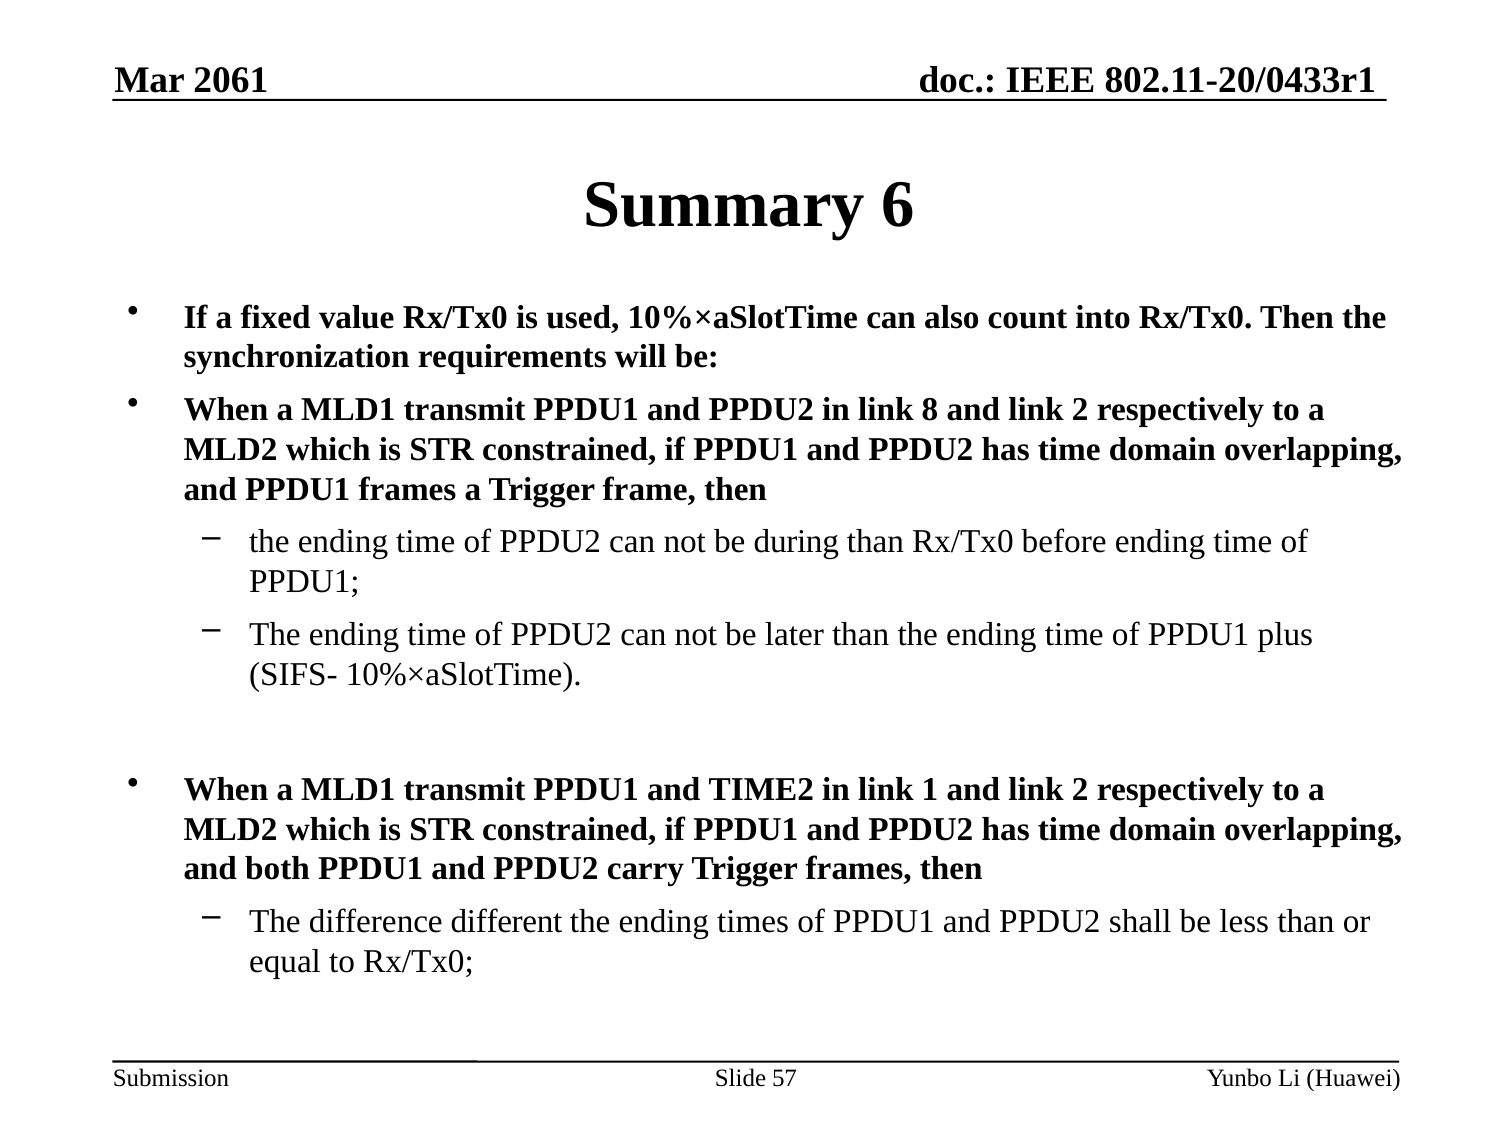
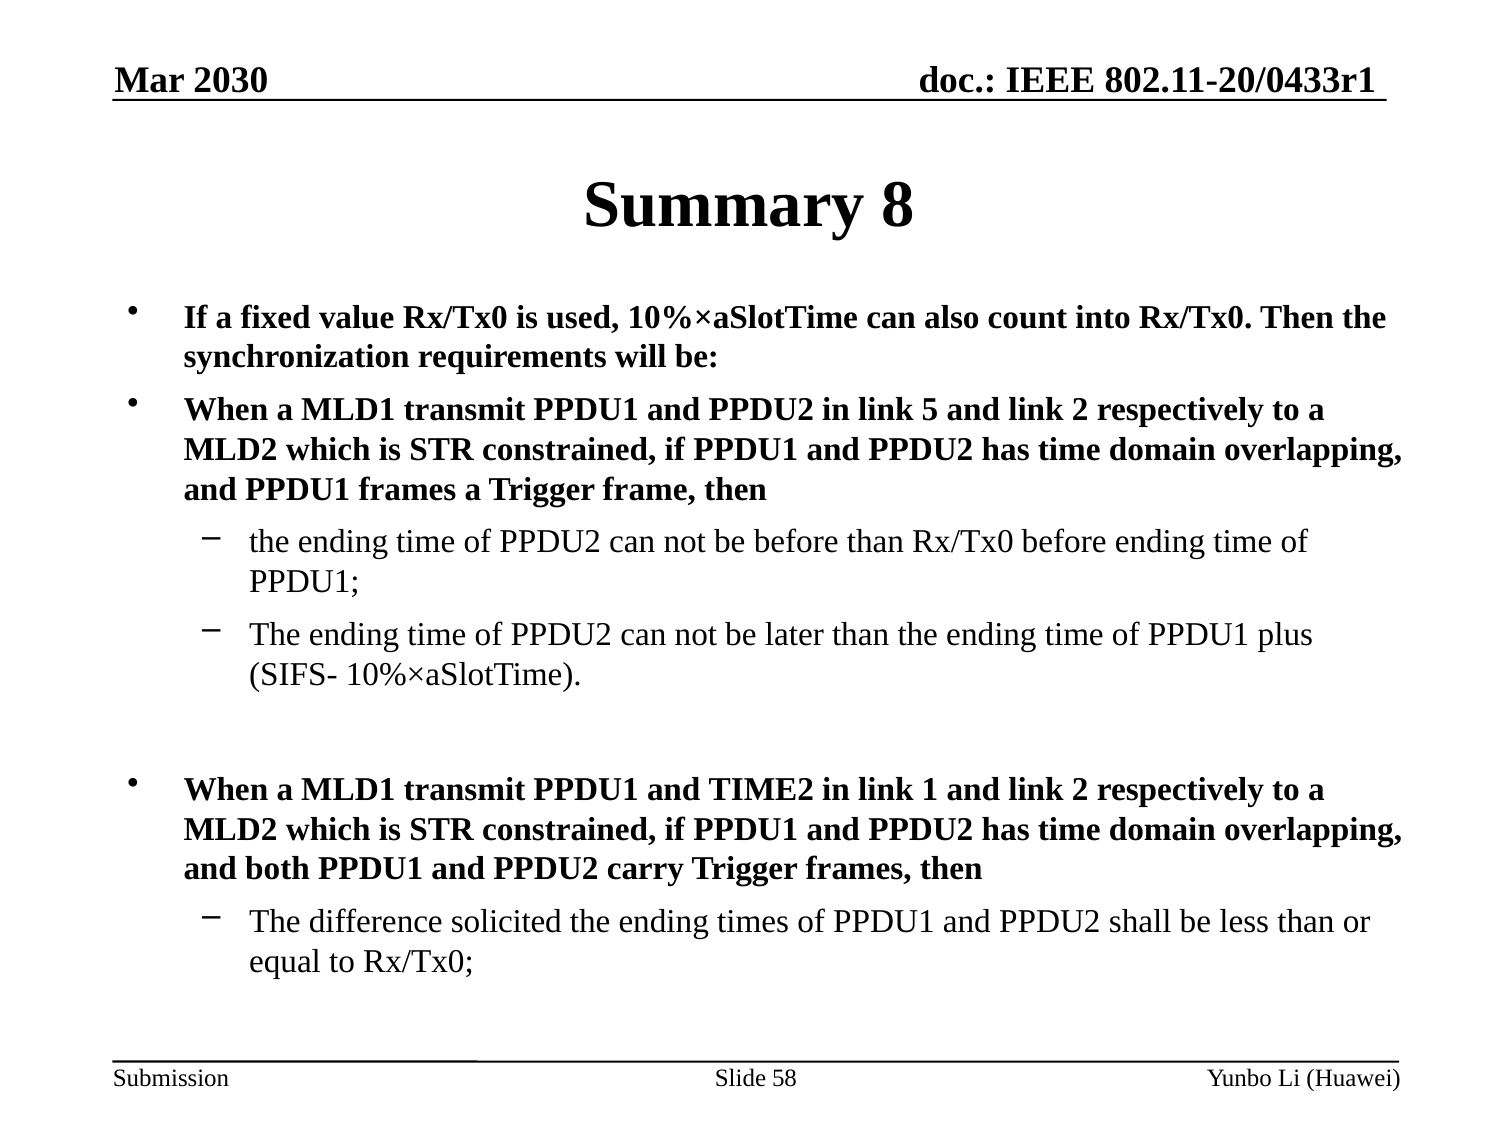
2061: 2061 -> 2030 (231, 80)
6: 6 -> 8 (898, 204)
8: 8 -> 5 (930, 410)
be during: during -> before (796, 542)
different: different -> solicited (506, 922)
57: 57 -> 58 (785, 1078)
